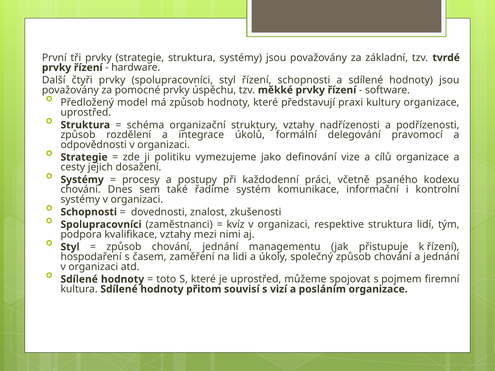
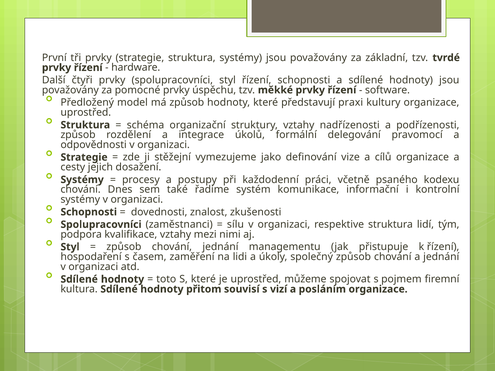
politiku: politiku -> stěžejní (173, 157)
kvíz: kvíz -> sílu (235, 225)
